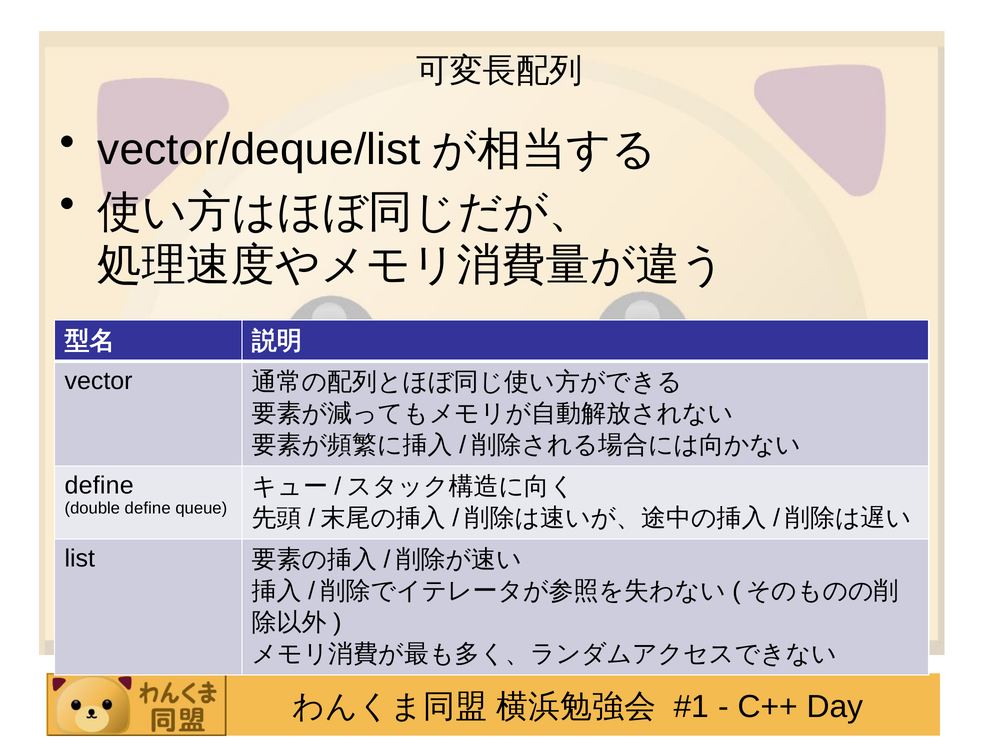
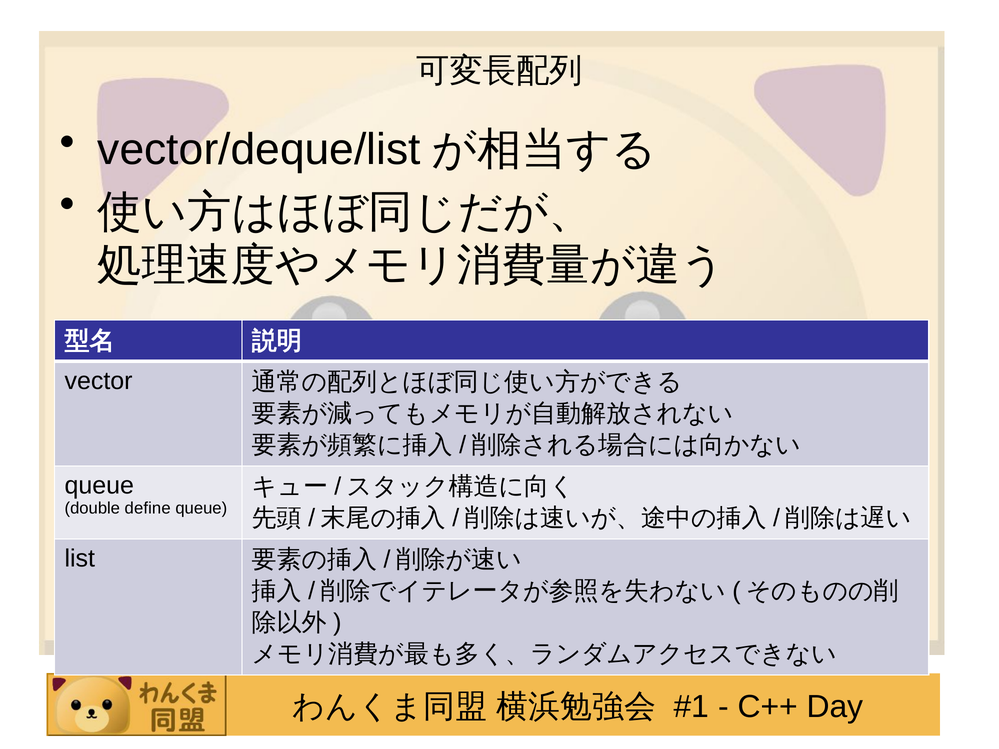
define: define -> queue (99, 485)
